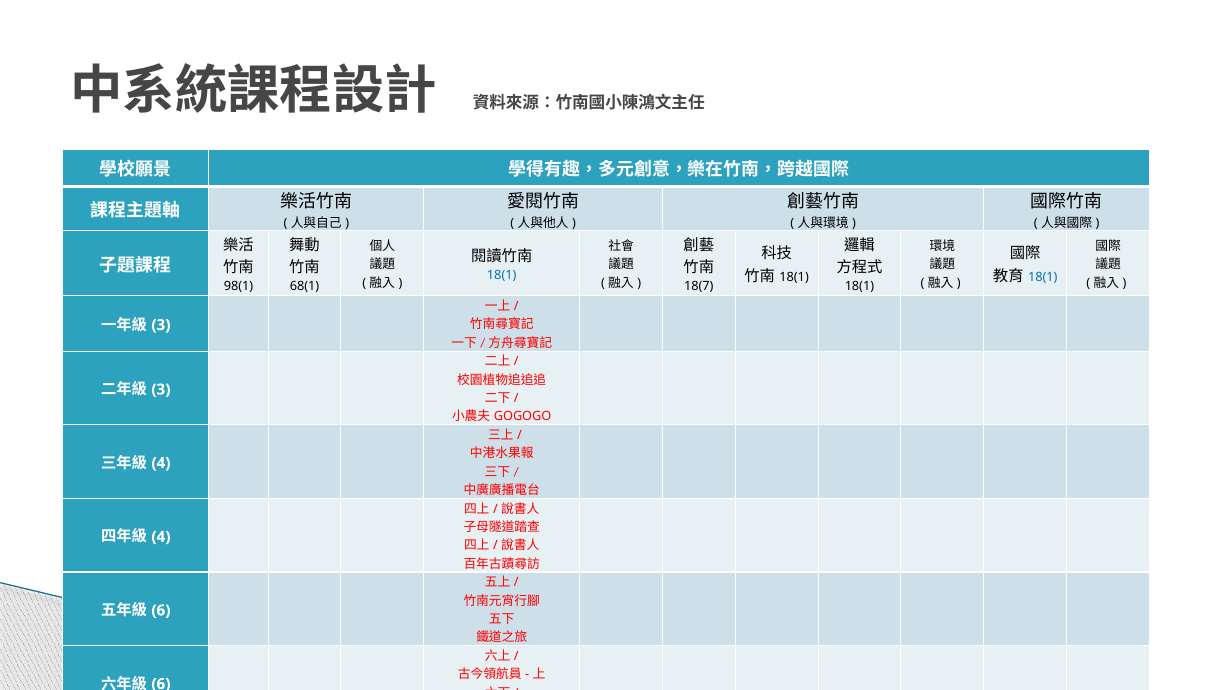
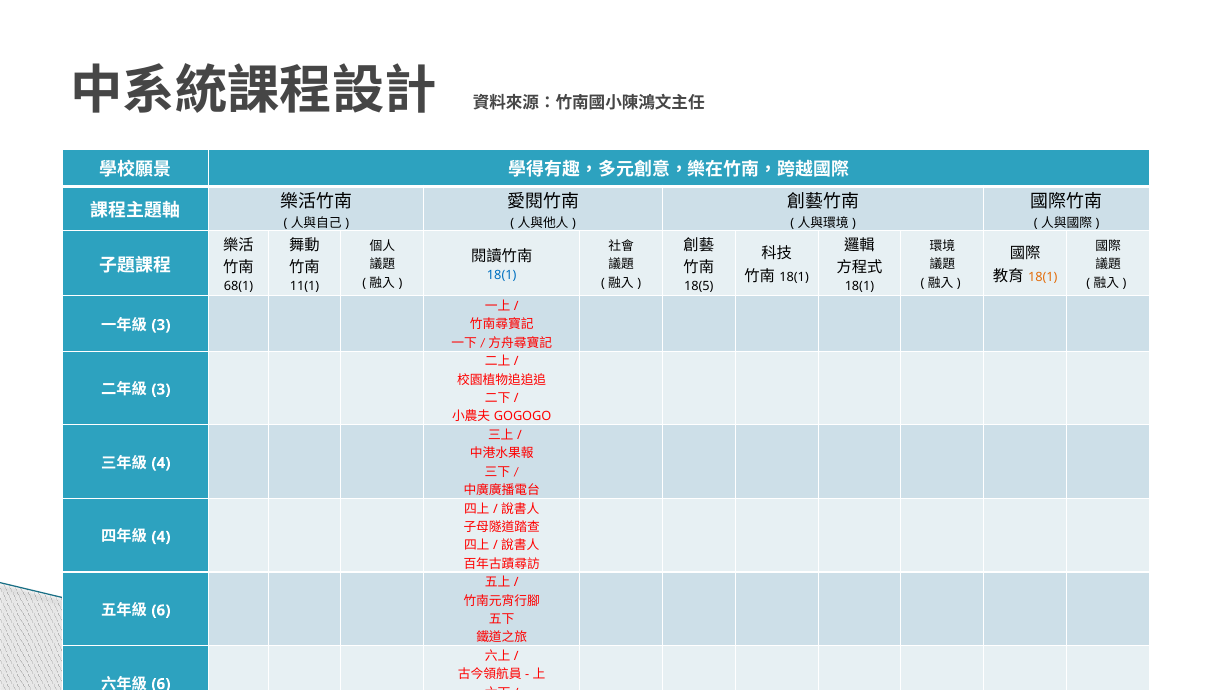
18(1 colour: blue -> orange (1043, 277)
98(1: 98(1 -> 68(1 (239, 286)
68(1: 68(1 -> 11(1 (305, 286)
18(7: 18(7 -> 18(5 (699, 286)
